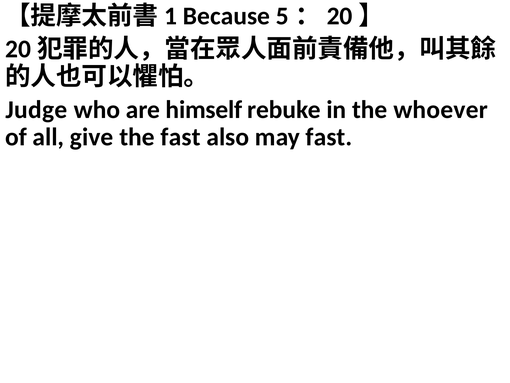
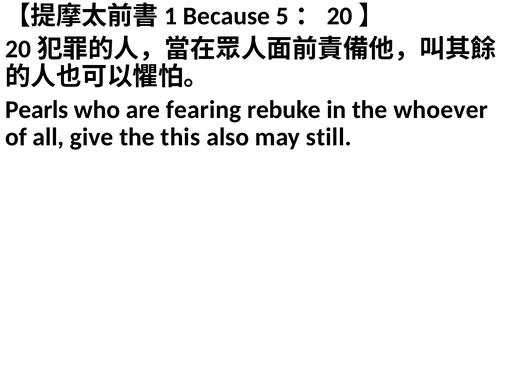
Judge: Judge -> Pearls (37, 109)
himself: himself -> fearing (204, 109)
the fast: fast -> this (180, 137)
may fast: fast -> still (329, 137)
